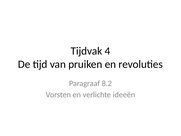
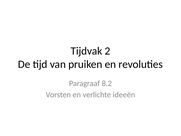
4: 4 -> 2 (107, 51)
